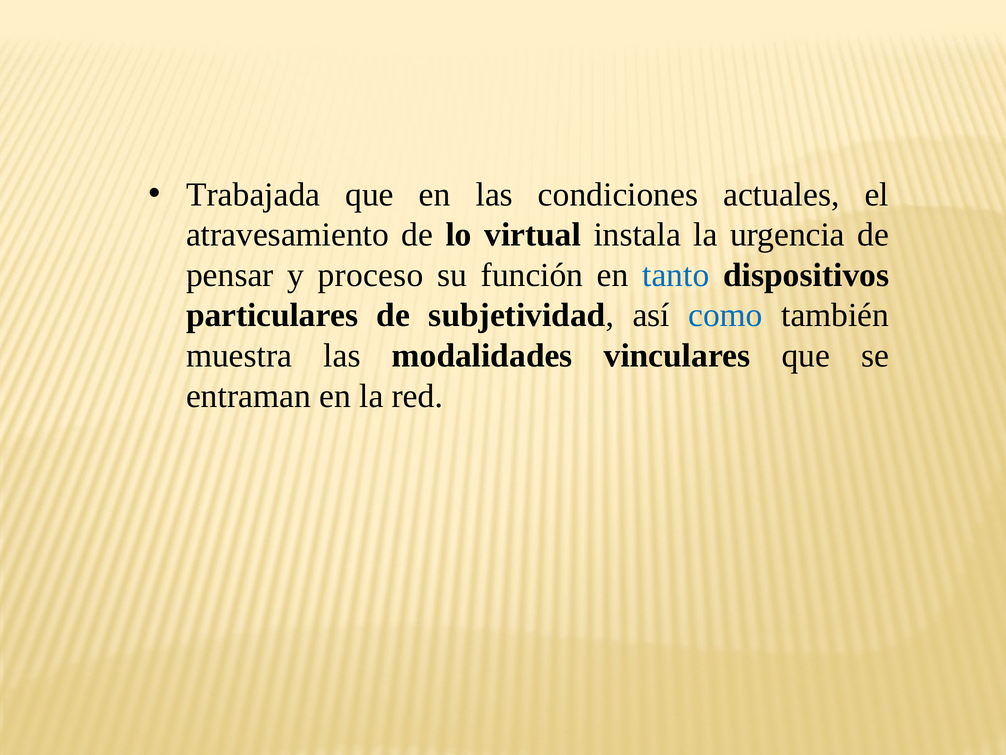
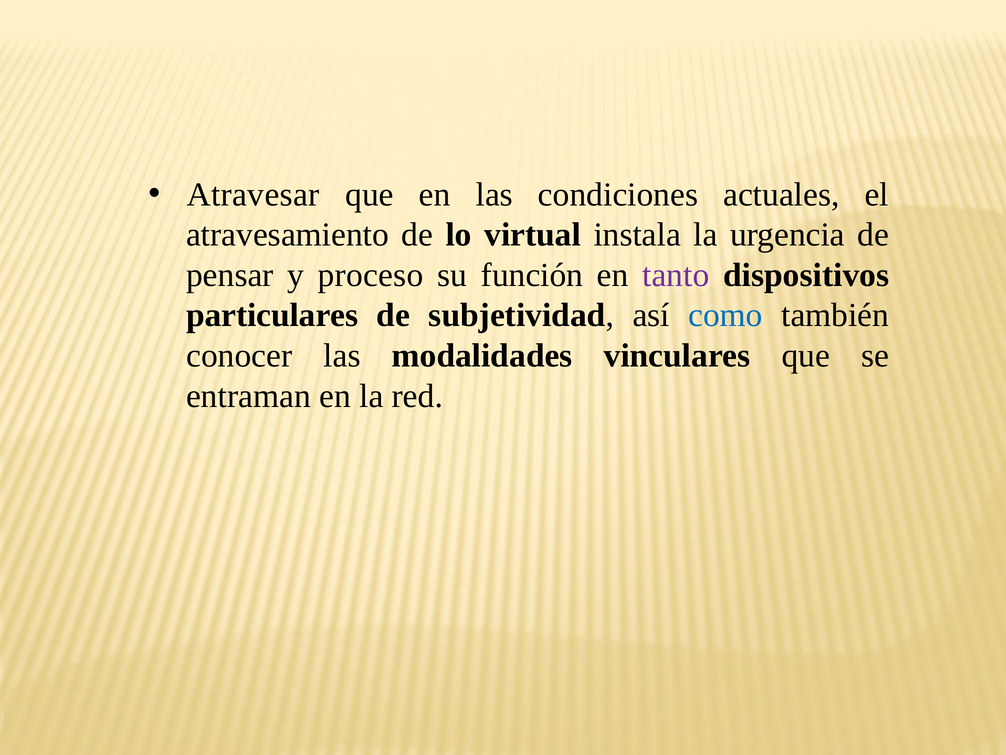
Trabajada: Trabajada -> Atravesar (253, 194)
tanto colour: blue -> purple (676, 275)
muestra: muestra -> conocer (239, 355)
